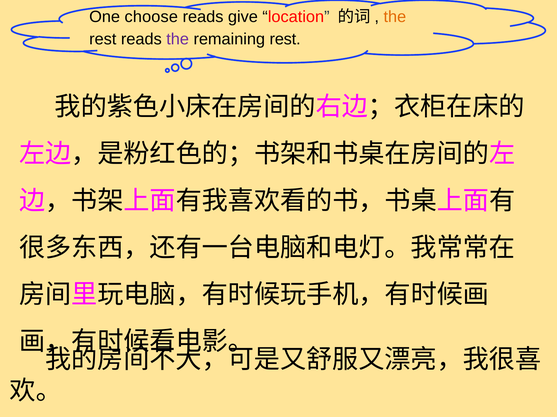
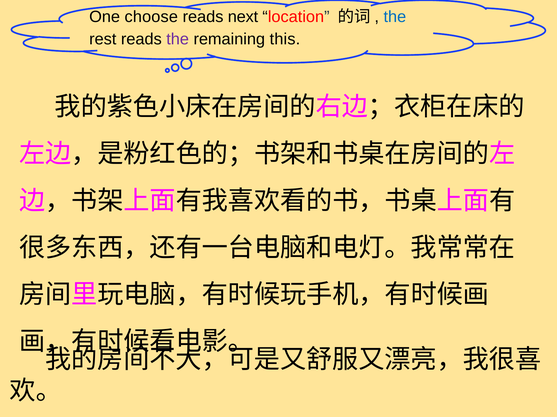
give: give -> next (243, 17)
the colour: orange -> blue (395, 17)
remaining rest: rest -> this (285, 39)
